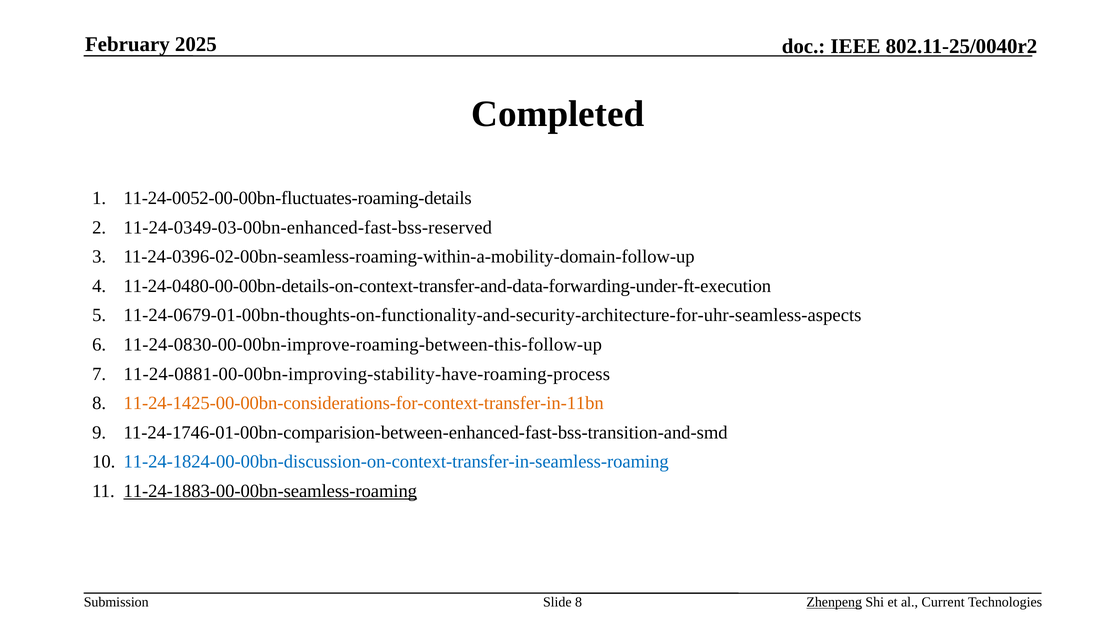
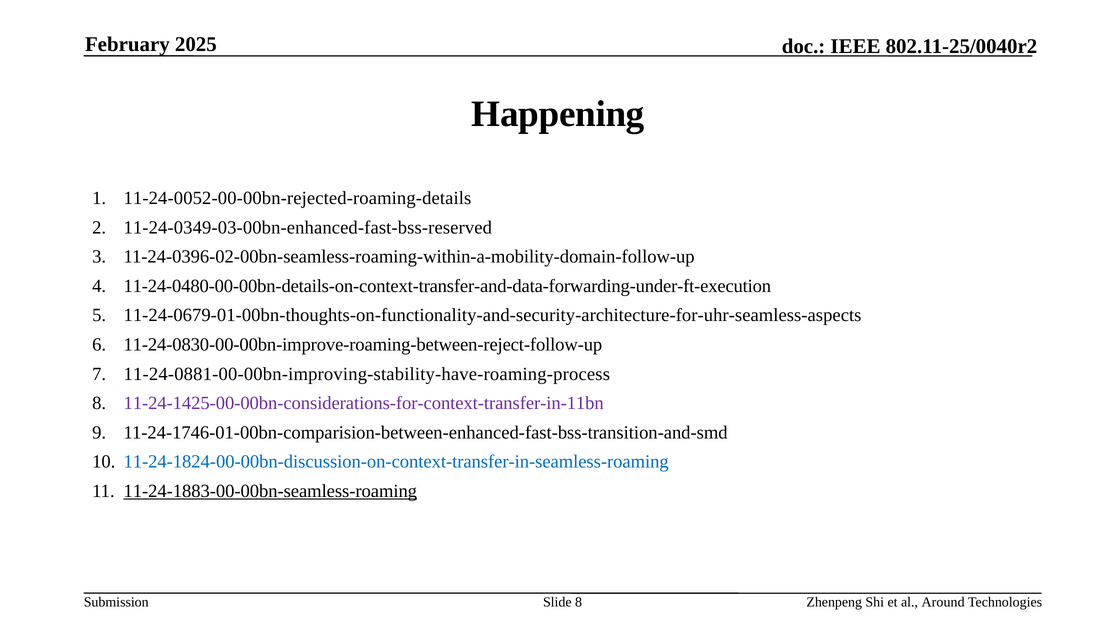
Completed: Completed -> Happening (558, 114)
11-24-0052-00-00bn-fluctuates-roaming-details: 11-24-0052-00-00bn-fluctuates-roaming-details -> 11-24-0052-00-00bn-rejected-roaming-details (297, 198)
11-24-0830-00-00bn-improve-roaming-between-this-follow-up: 11-24-0830-00-00bn-improve-roaming-between-this-follow-up -> 11-24-0830-00-00bn-improve-roaming-between-reject-follow-up (363, 344)
11-24-1425-00-00bn-considerations-for-context-transfer-in-11bn colour: orange -> purple (364, 403)
Zhenpeng underline: present -> none (834, 602)
Current: Current -> Around (943, 602)
